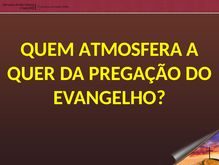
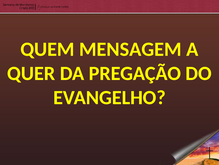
ATMOSFERA: ATMOSFERA -> MENSAGEM (130, 49)
